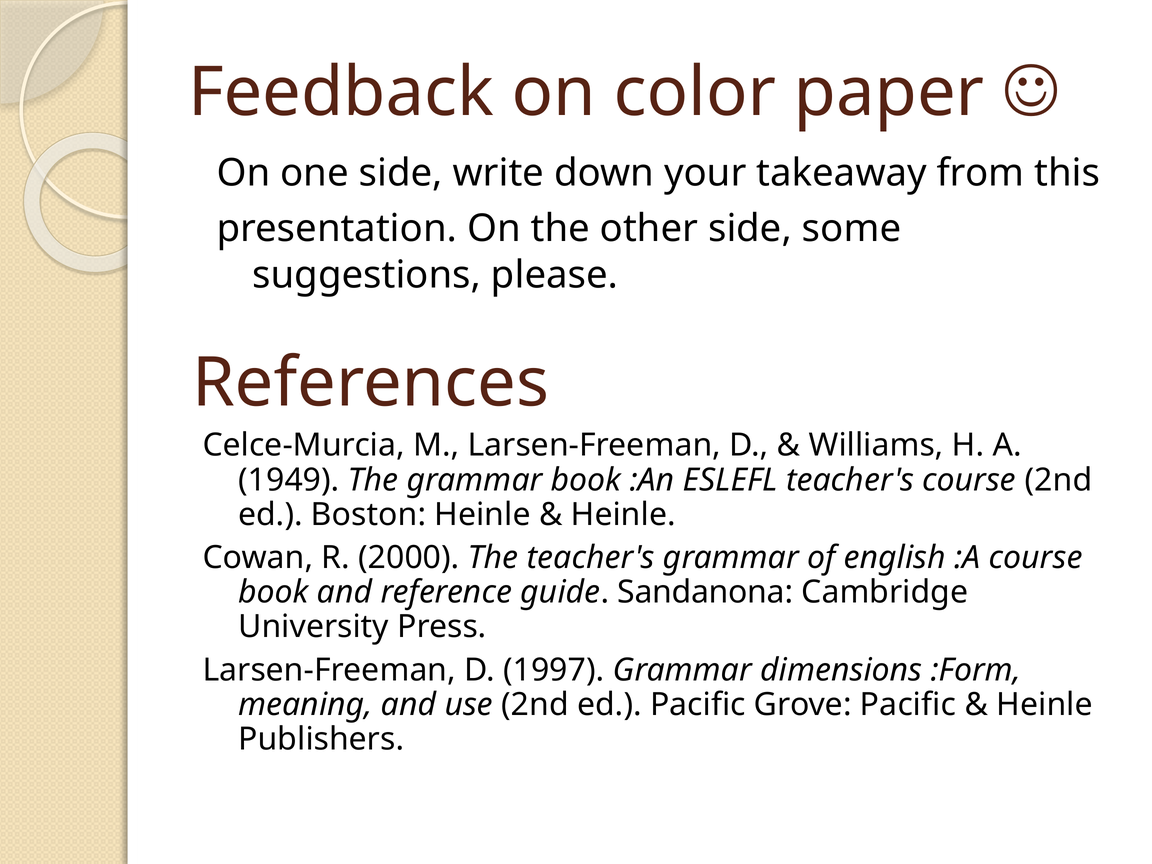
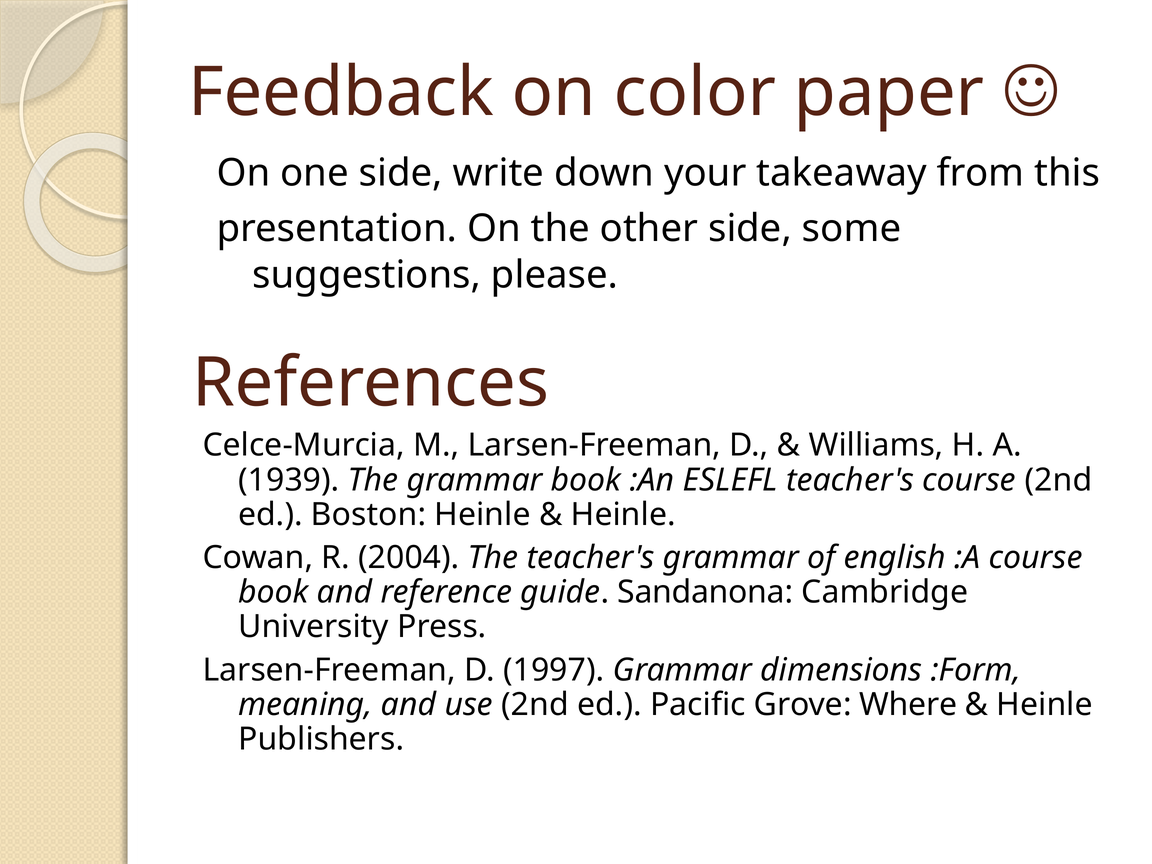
1949: 1949 -> 1939 (289, 480)
2000: 2000 -> 2004 (409, 558)
Grove Pacific: Pacific -> Where (908, 705)
